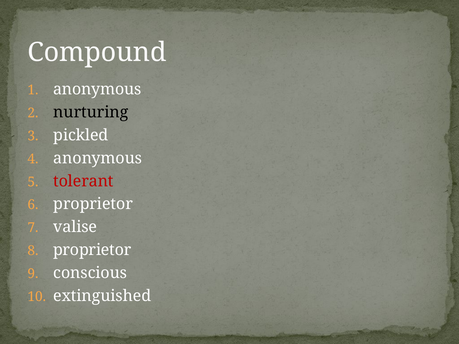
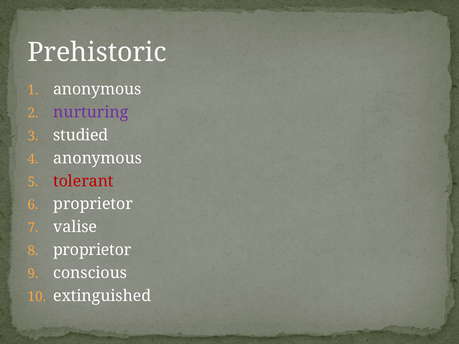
Compound: Compound -> Prehistoric (97, 52)
nurturing colour: black -> purple (91, 112)
pickled: pickled -> studied (81, 135)
